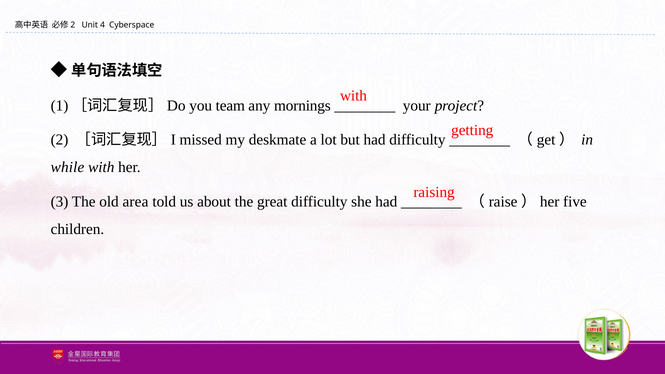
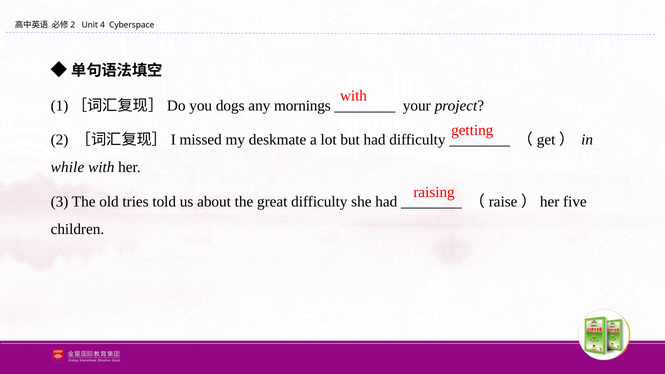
team: team -> dogs (230, 106)
area: area -> tries (136, 202)
